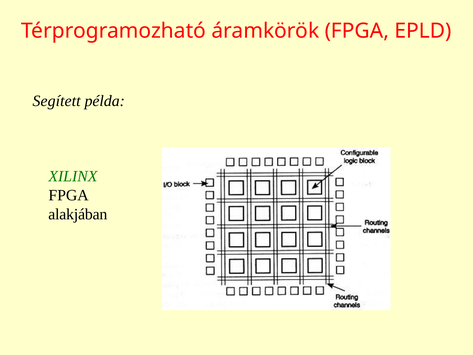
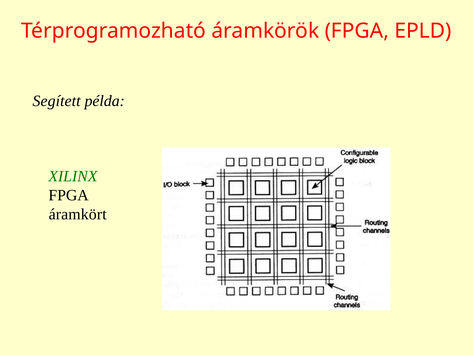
alakjában: alakjában -> áramkört (78, 214)
